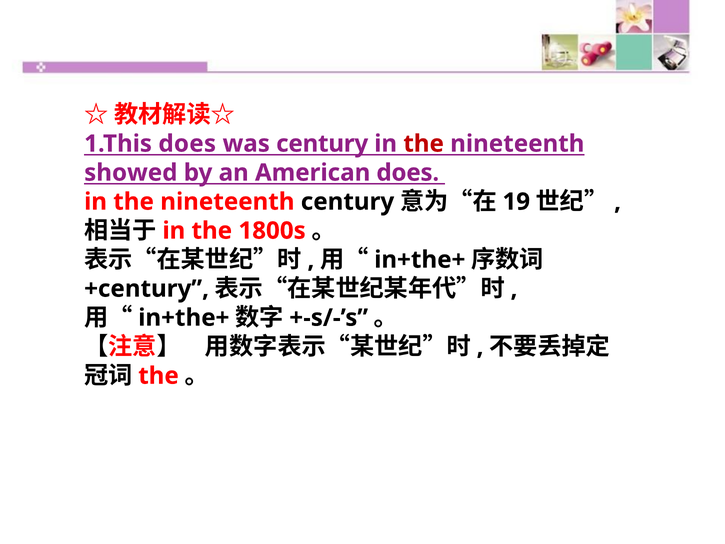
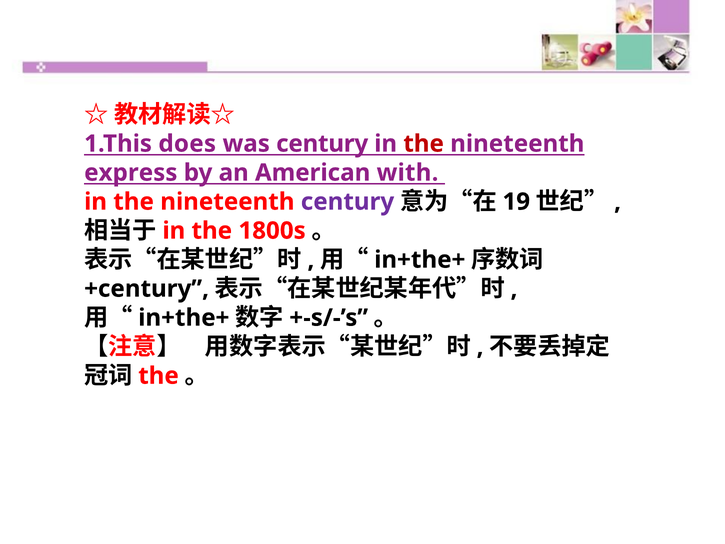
showed: showed -> express (131, 173)
American does: does -> with (408, 173)
century colour: black -> purple (347, 202)
